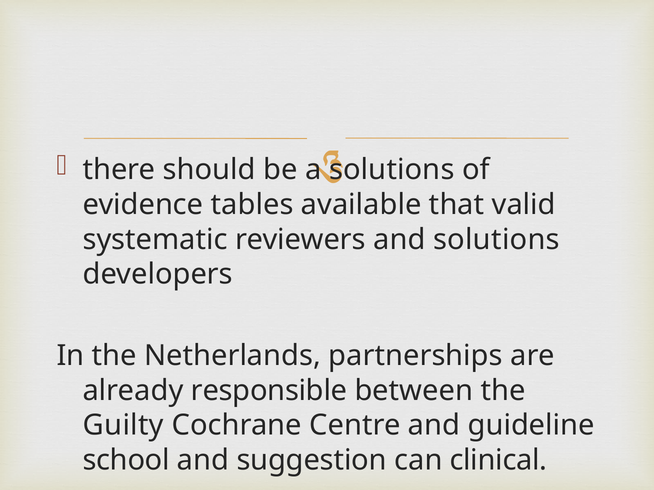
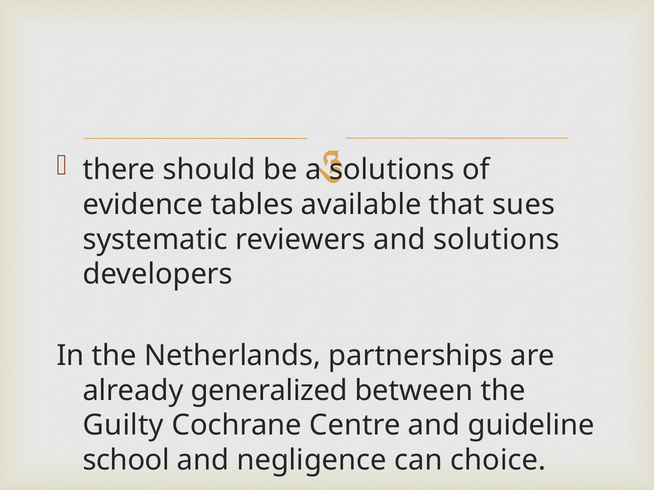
valid: valid -> sues (524, 205)
responsible: responsible -> generalized (269, 391)
suggestion: suggestion -> negligence (312, 461)
clinical: clinical -> choice (498, 461)
